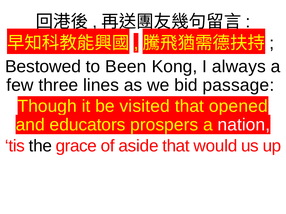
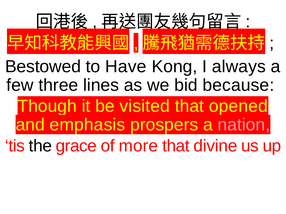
Been: Been -> Have (126, 67)
passage: passage -> because (238, 85)
educators: educators -> emphasis (87, 125)
nation colour: white -> pink (244, 125)
aside: aside -> more (138, 146)
would: would -> divine (215, 146)
